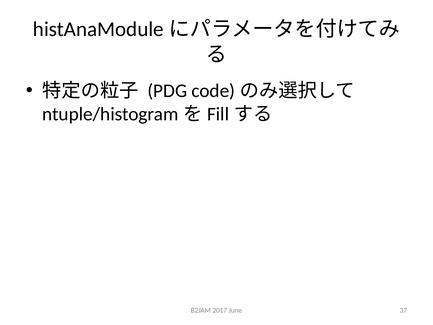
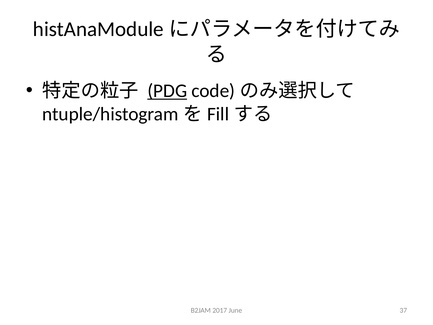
PDG underline: none -> present (167, 91)
